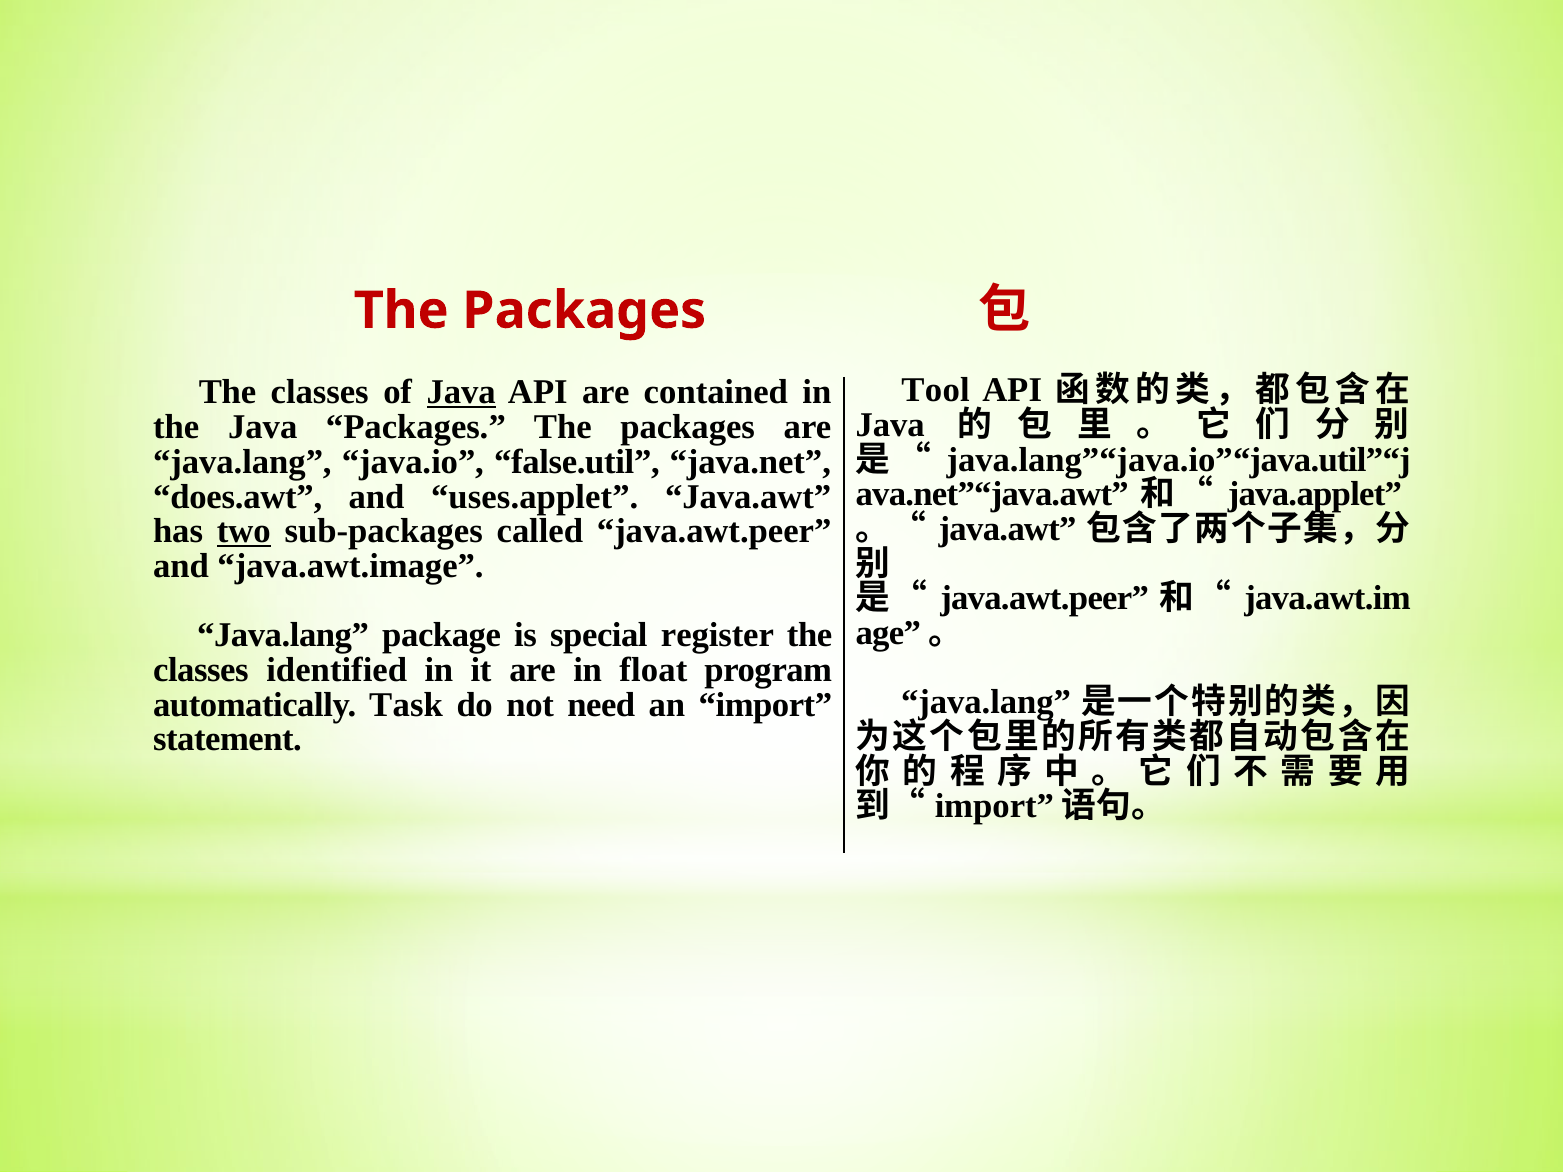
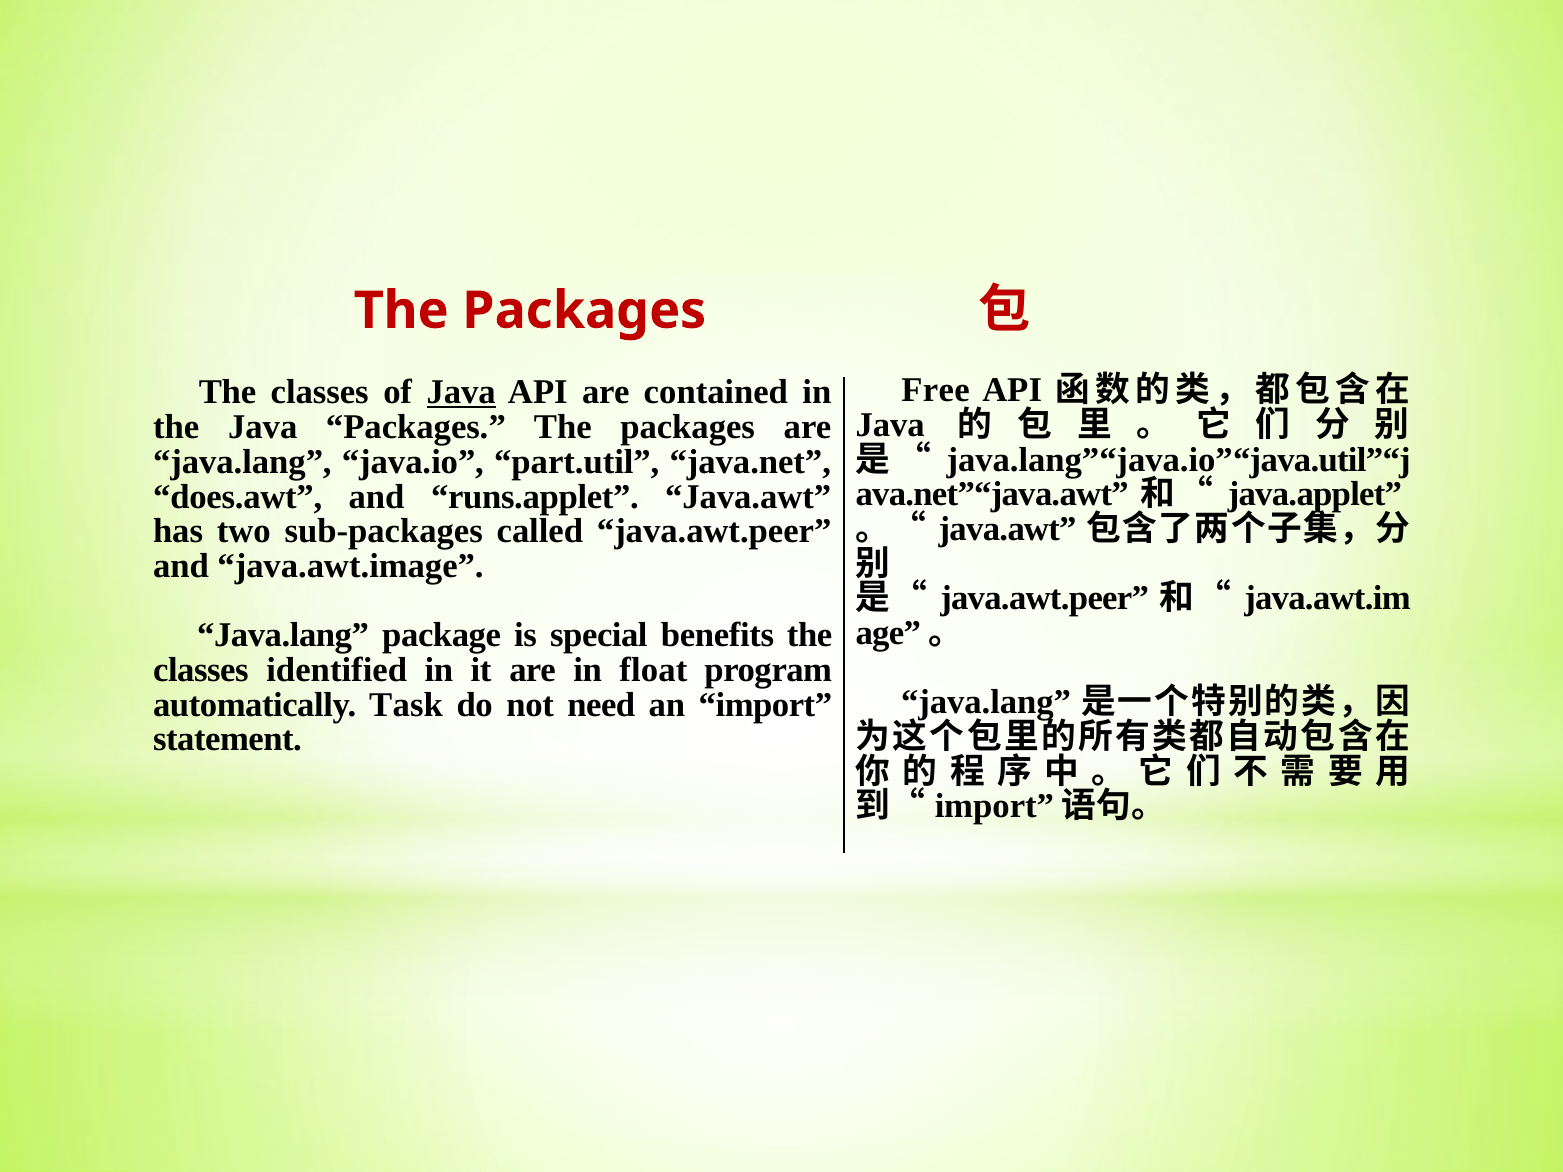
Tool: Tool -> Free (936, 390)
false.util: false.util -> part.util (577, 462)
uses.applet: uses.applet -> runs.applet (535, 497)
two underline: present -> none (244, 531)
register: register -> benefits (718, 636)
